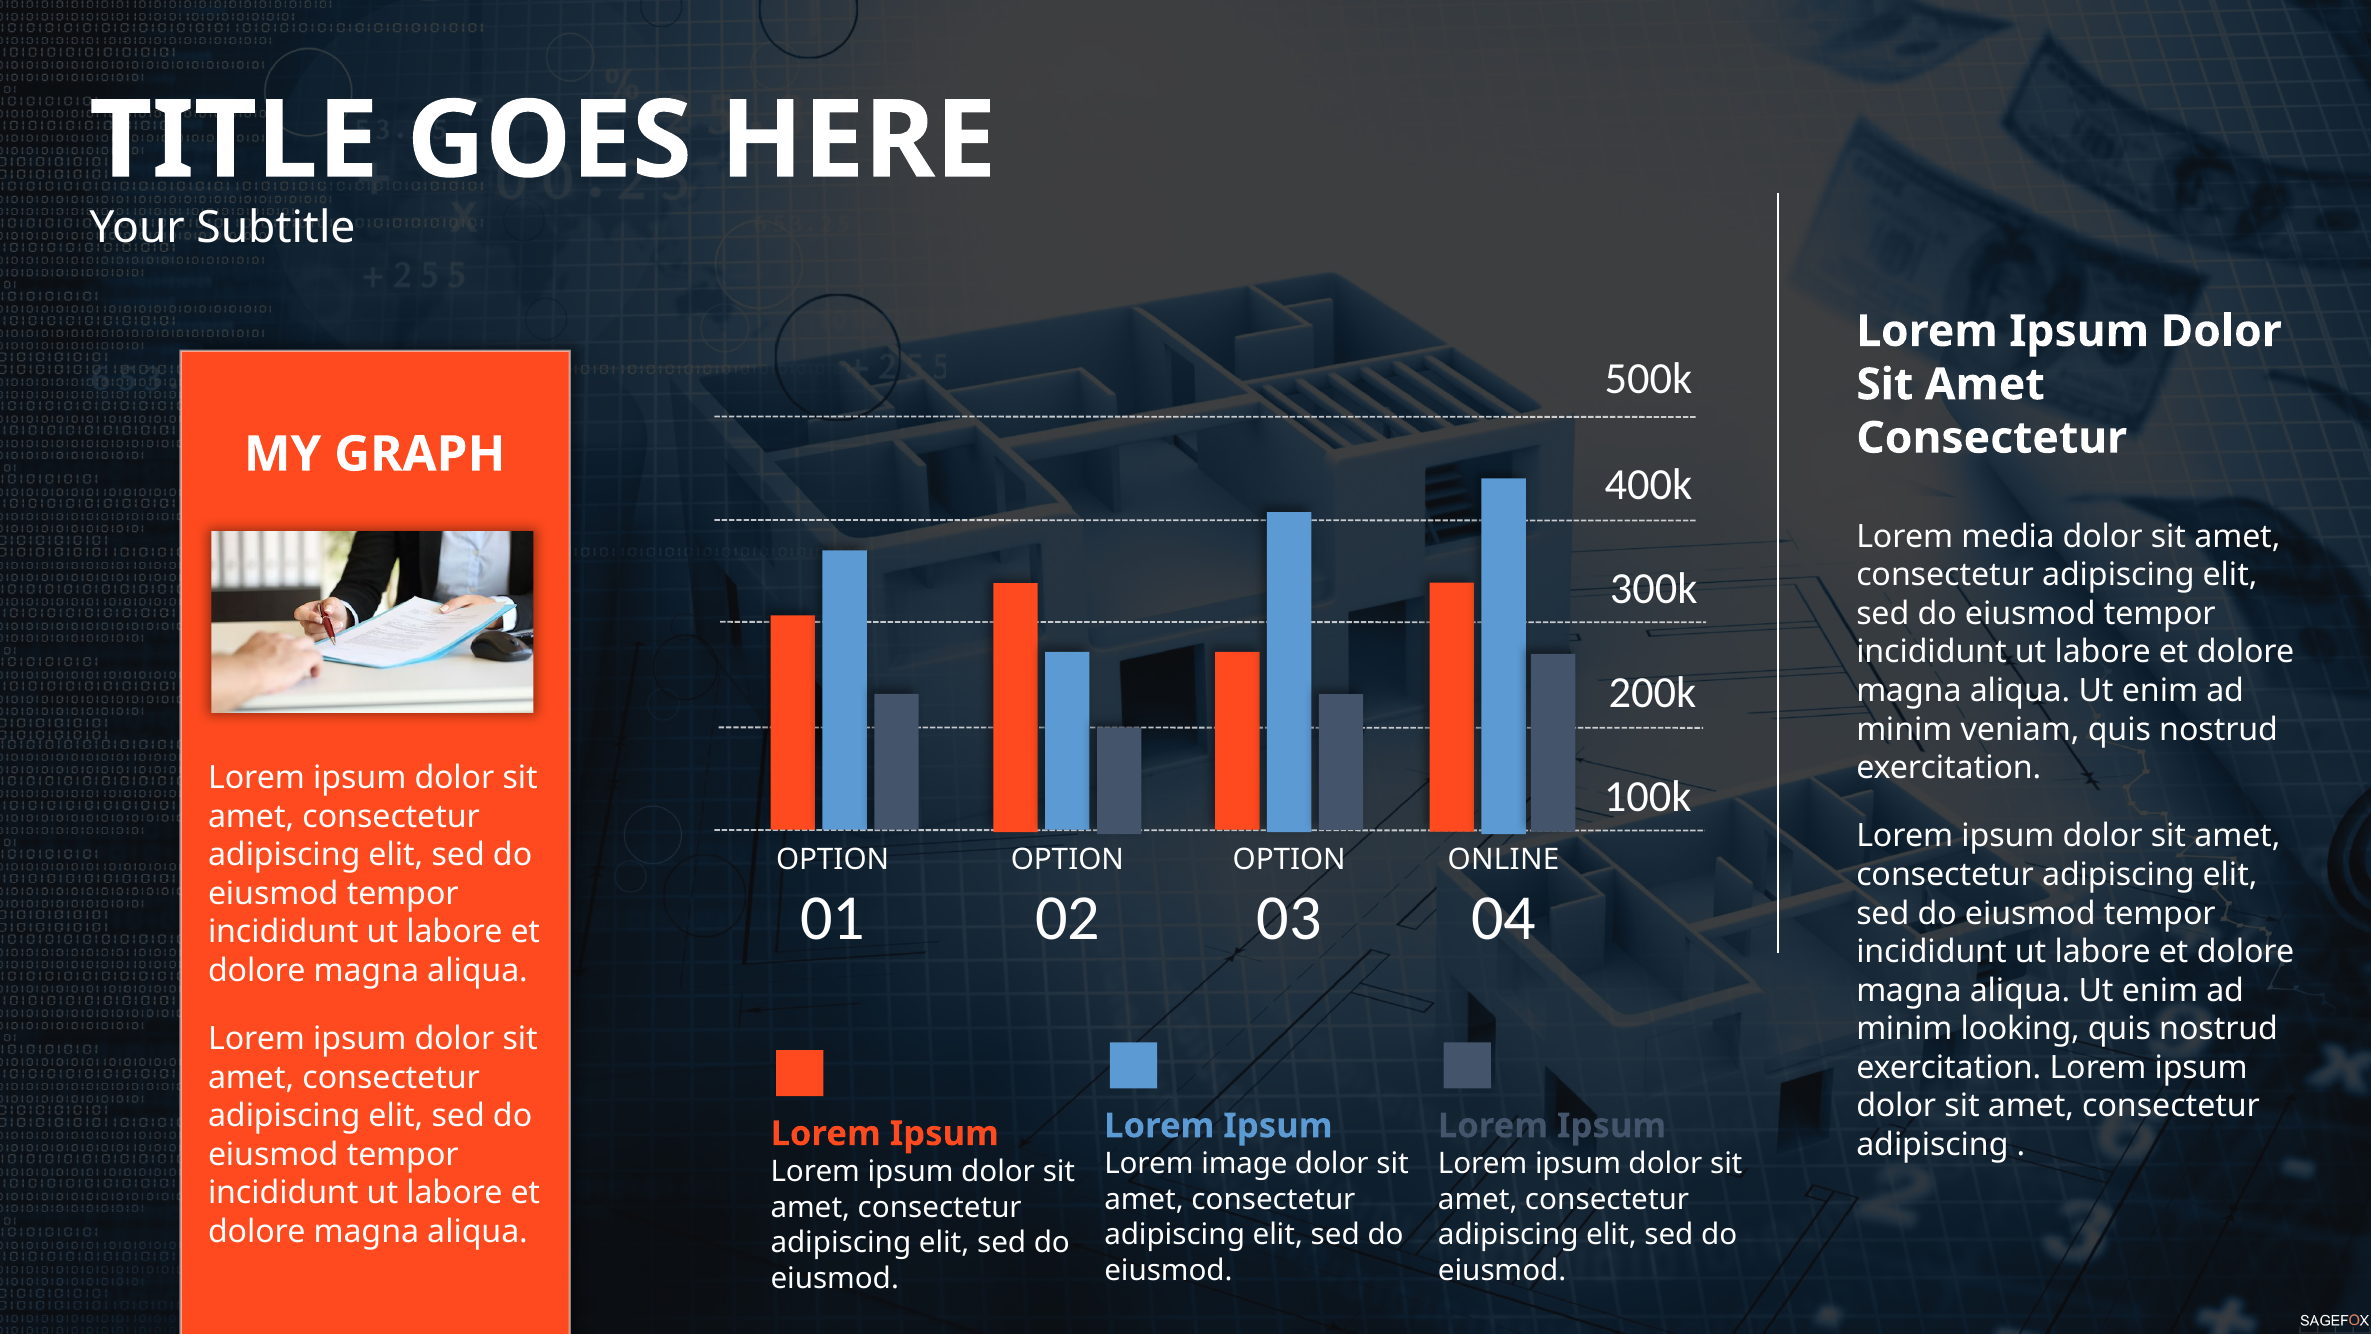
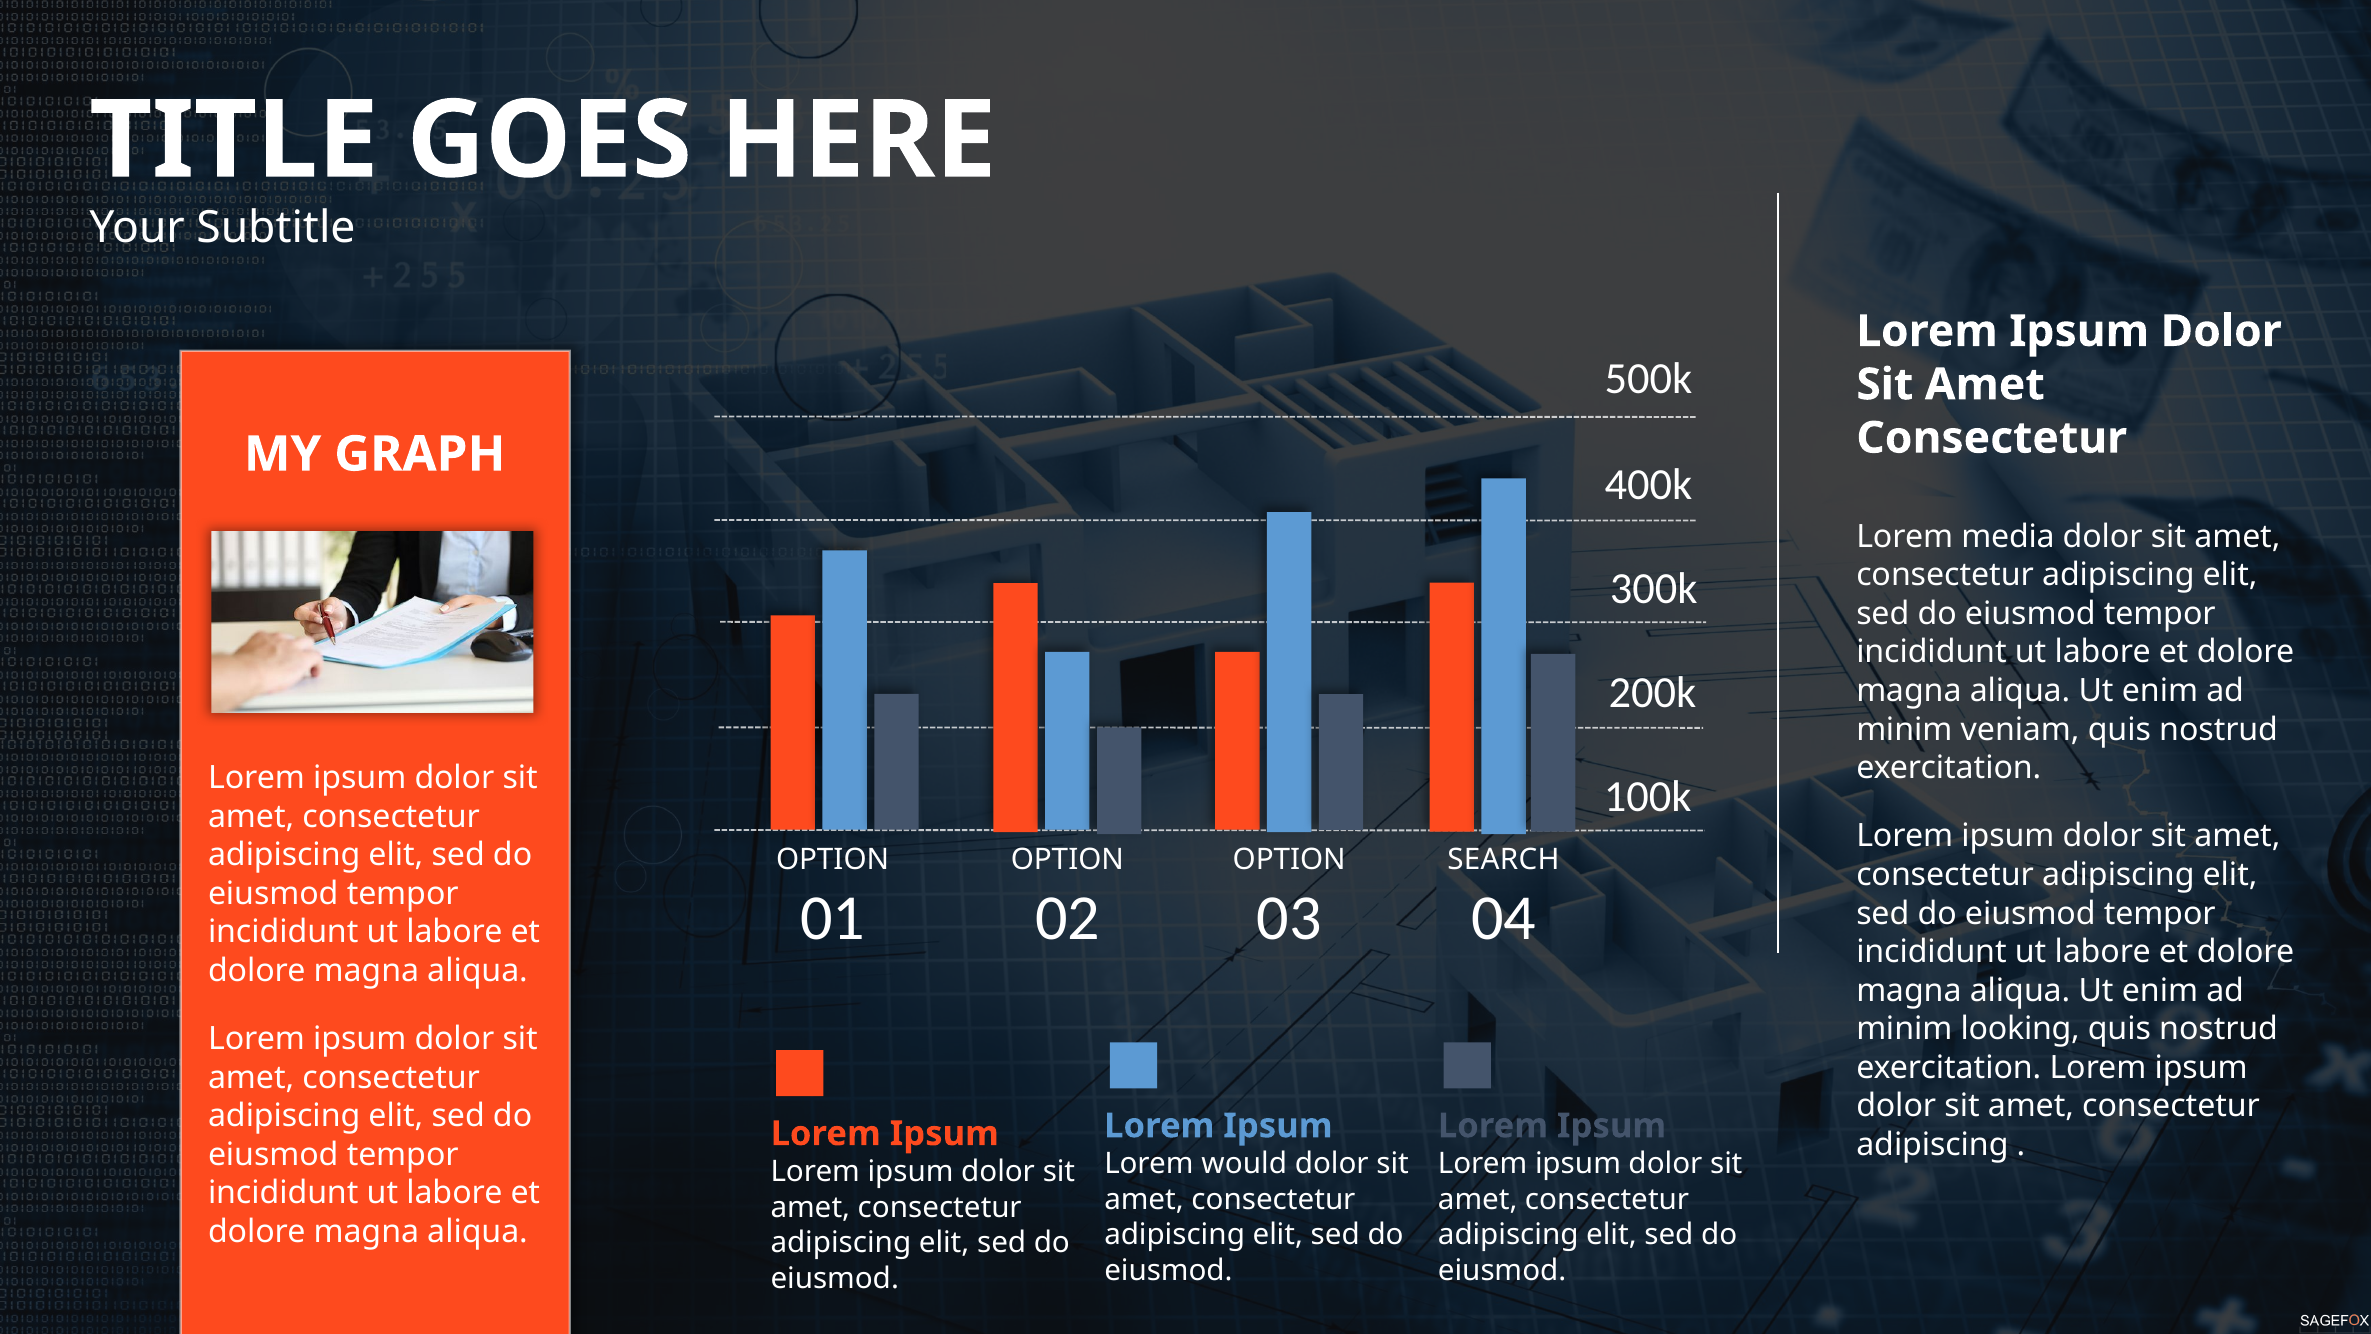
ONLINE: ONLINE -> SEARCH (1503, 859)
image: image -> would (1244, 1164)
